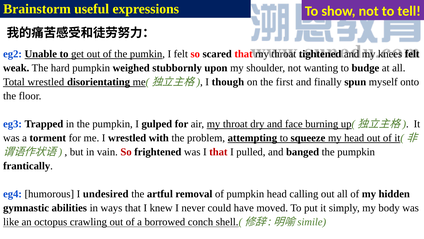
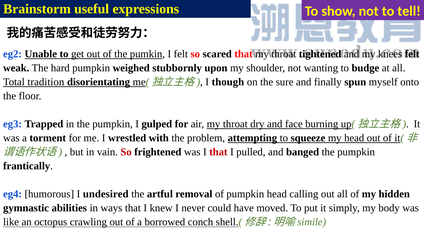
Total wrestled: wrestled -> tradition (46, 82)
first: first -> sure (285, 82)
